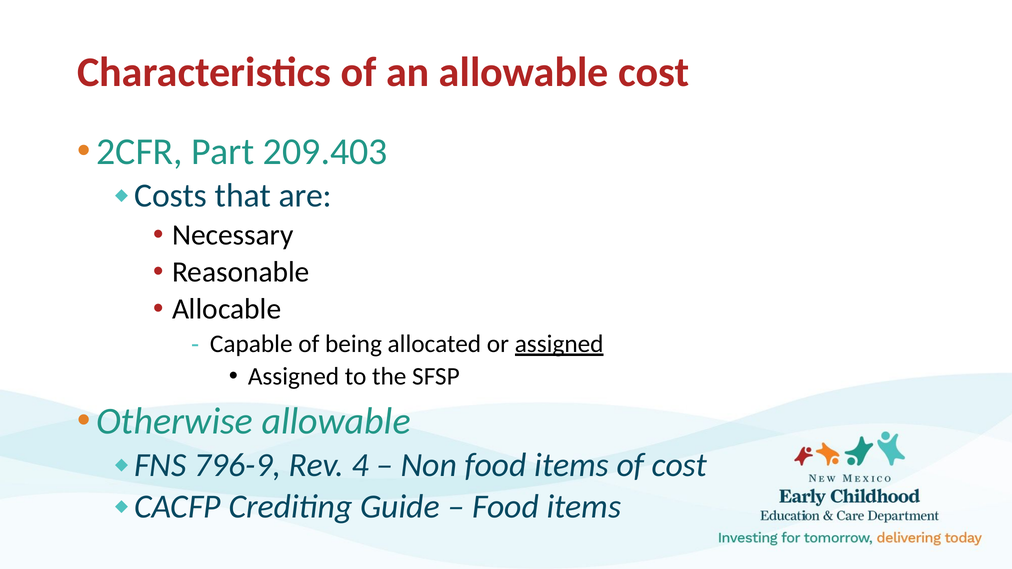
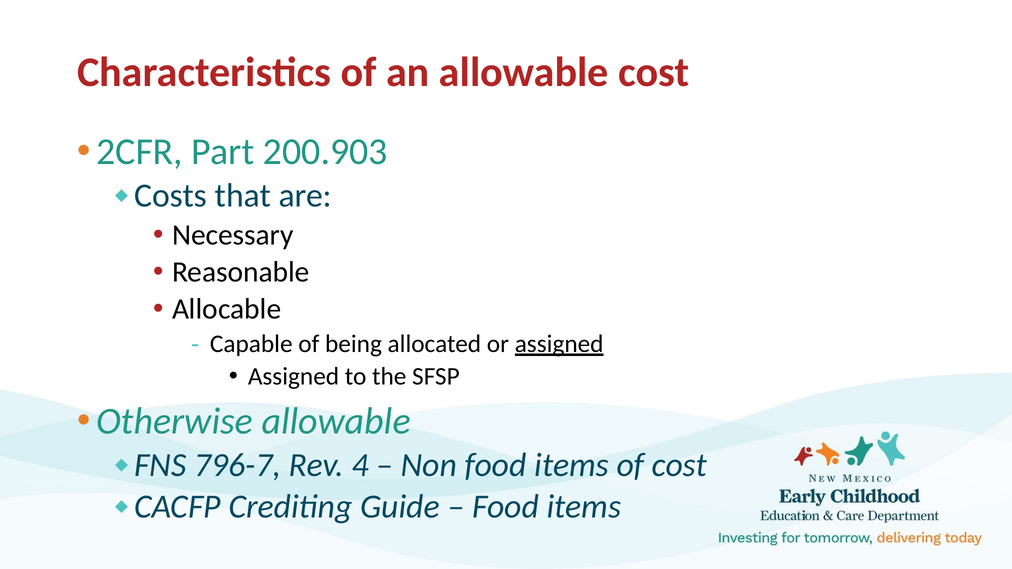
209.403: 209.403 -> 200.903 (325, 152)
796-9: 796-9 -> 796-7 (238, 465)
